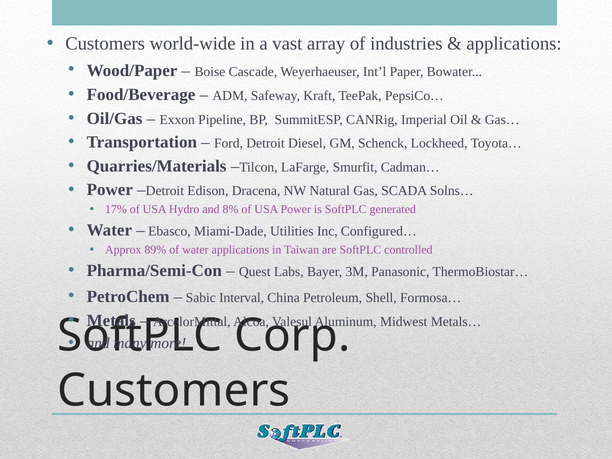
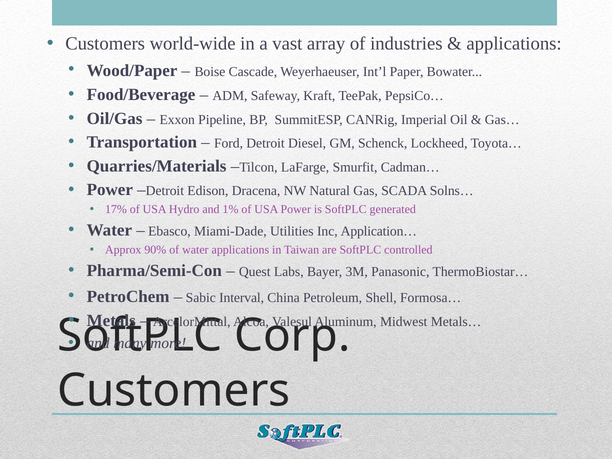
8%: 8% -> 1% (231, 209)
Configured…: Configured… -> Application… (379, 231)
89%: 89% -> 90% (155, 250)
